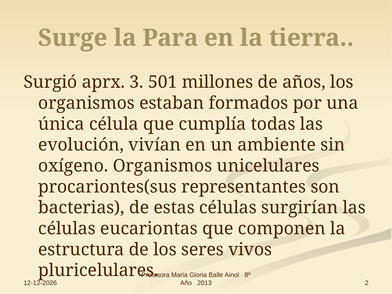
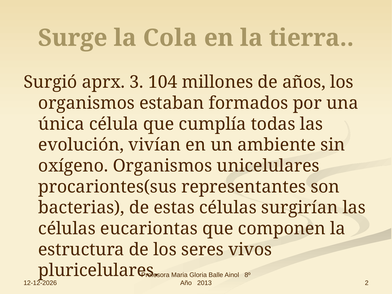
Para: Para -> Cola (170, 38)
501: 501 -> 104 (163, 82)
